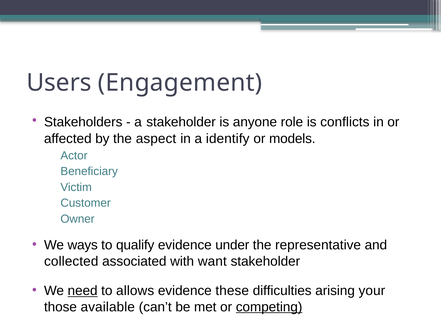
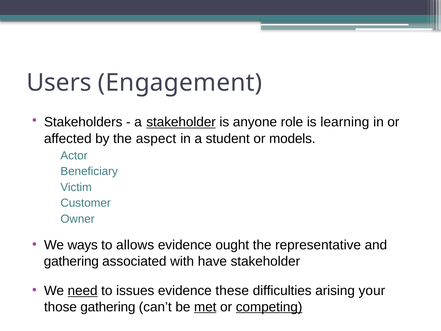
stakeholder underline: none -> present (181, 122)
conflicts: conflicts -> learning (345, 122)
identify: identify -> student (228, 139)
qualify: qualify -> allows (135, 245)
under: under -> ought (232, 245)
collected: collected -> gathering (71, 261)
want: want -> have (212, 261)
allows: allows -> issues (135, 291)
those available: available -> gathering (108, 307)
met underline: none -> present (205, 307)
